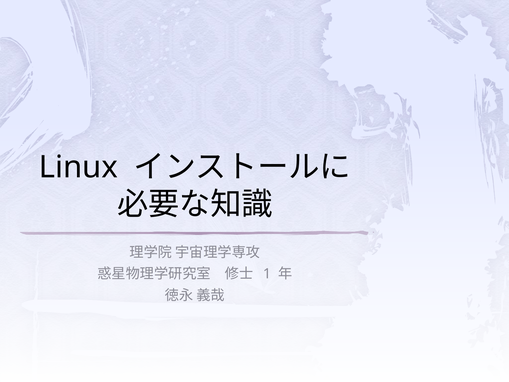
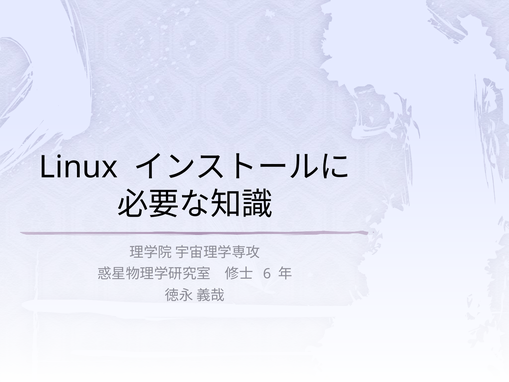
1: 1 -> 6 (267, 274)
